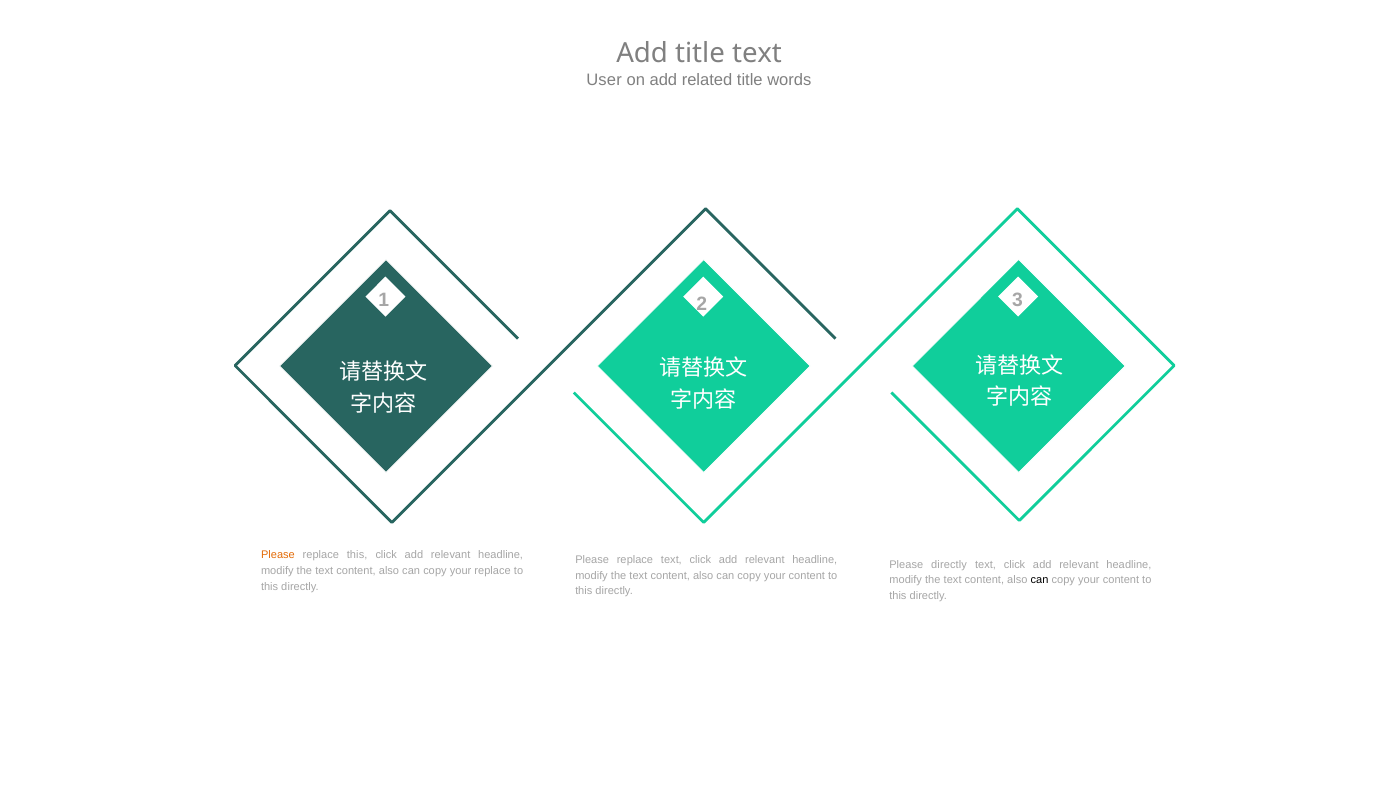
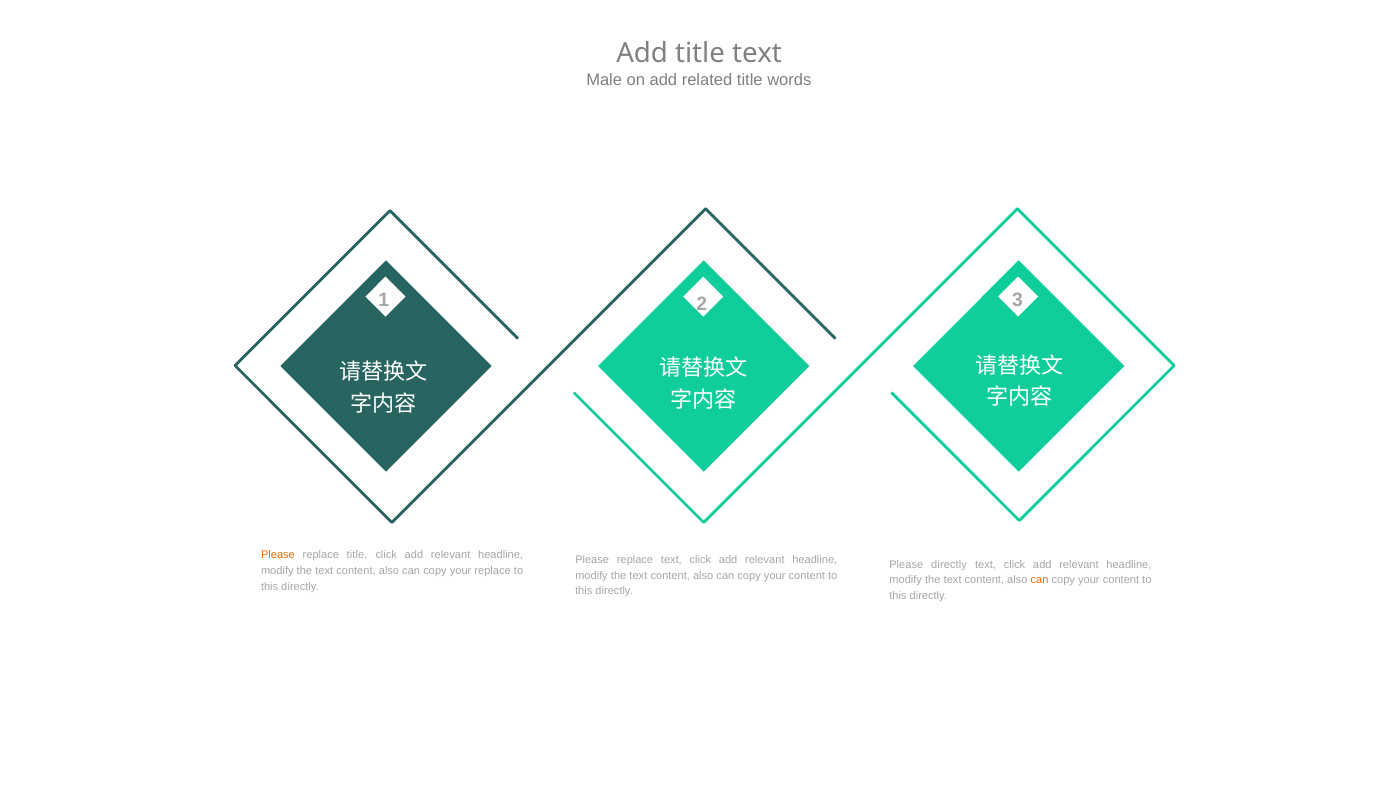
User: User -> Male (604, 80)
replace this: this -> title (357, 554)
can colour: black -> orange (1039, 580)
